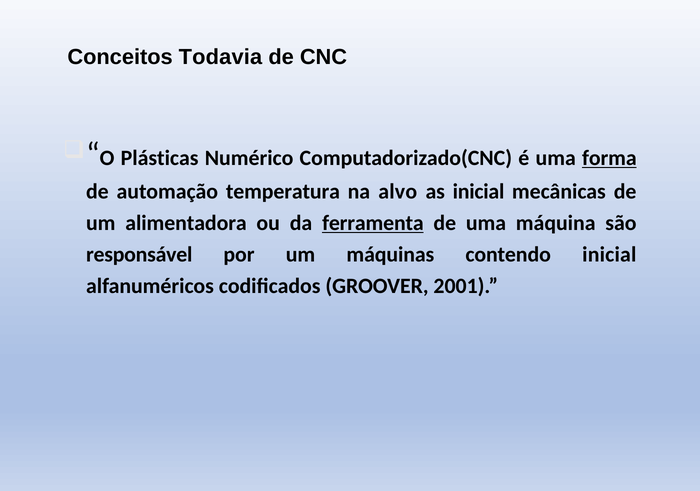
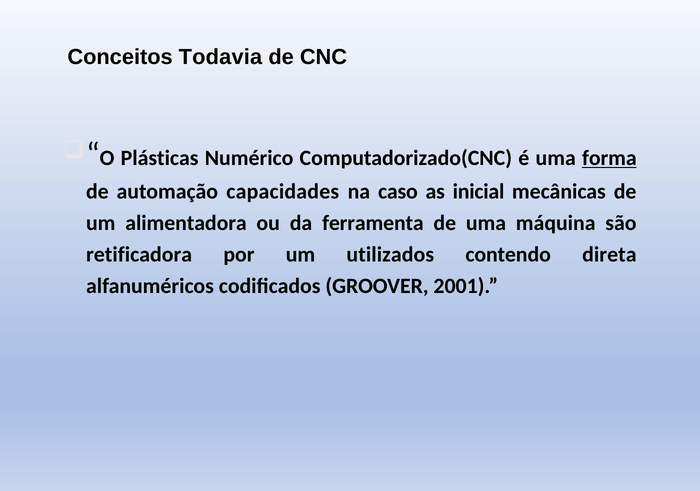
temperatura: temperatura -> capacidades (283, 192)
alvo: alvo -> caso (398, 192)
ferramenta underline: present -> none (373, 223)
responsável: responsável -> retificadora (139, 254)
máquinas: máquinas -> utilizados (390, 254)
contendo inicial: inicial -> direta (609, 254)
